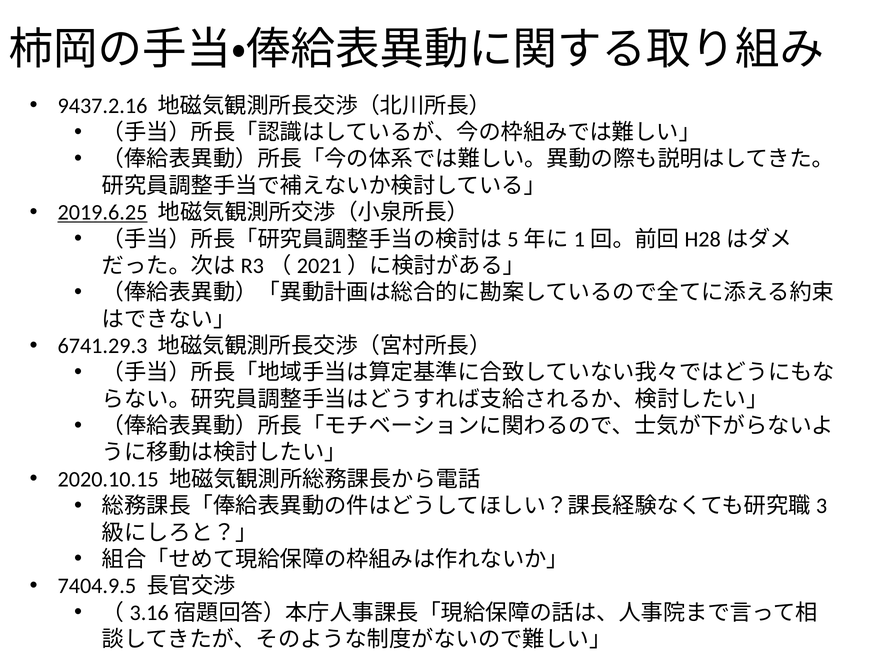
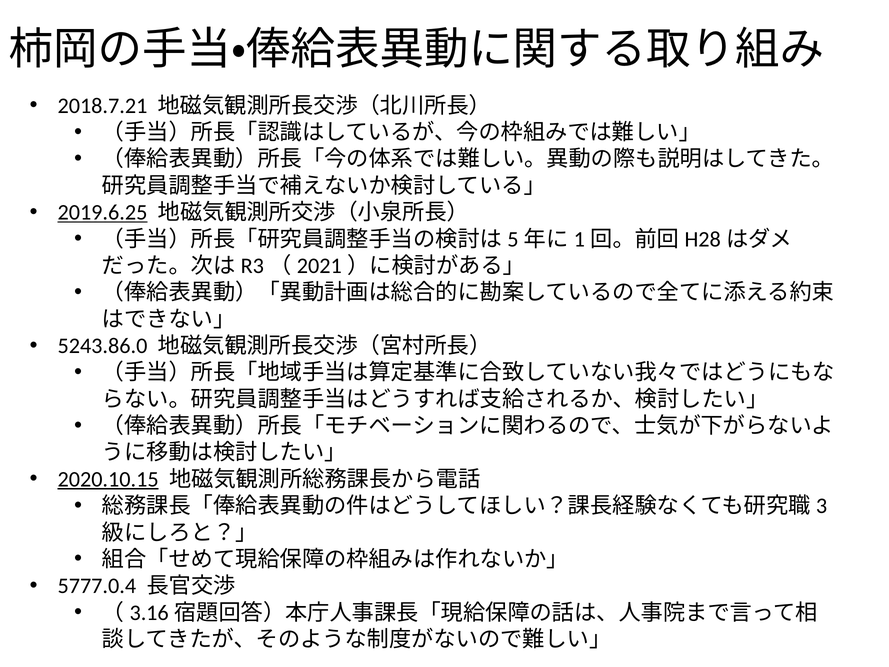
9437.2.16: 9437.2.16 -> 2018.7.21 (102, 106)
6741.29.3: 6741.29.3 -> 5243.86.0 (102, 346)
2020.10.15 underline: none -> present (108, 479)
7404.9.5: 7404.9.5 -> 5777.0.4 (97, 586)
